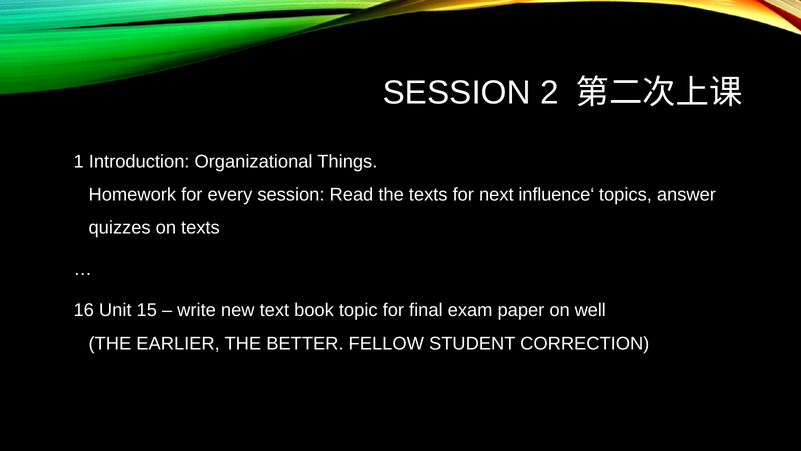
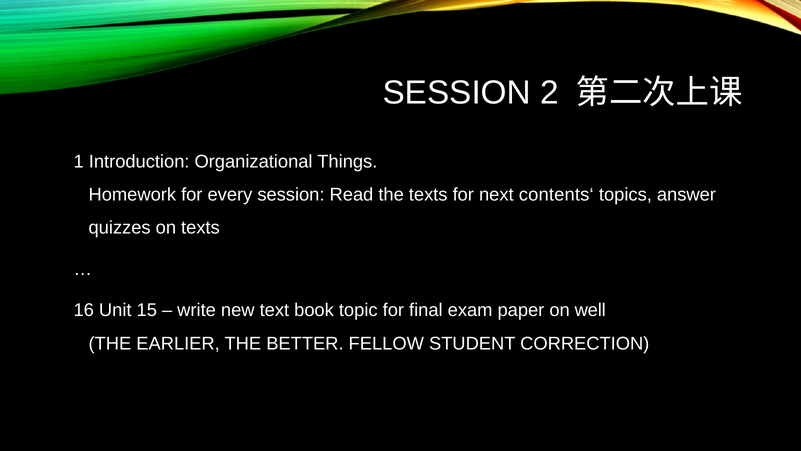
influence‘: influence‘ -> contents‘ (556, 194)
